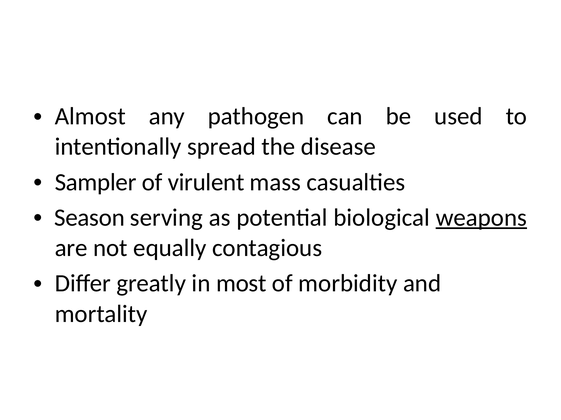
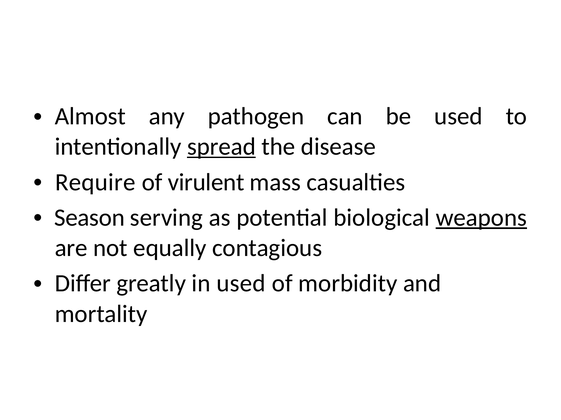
spread underline: none -> present (221, 147)
Sampler: Sampler -> Require (95, 182)
in most: most -> used (241, 284)
